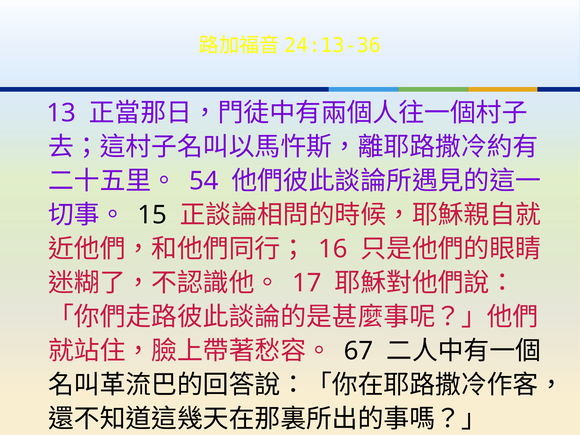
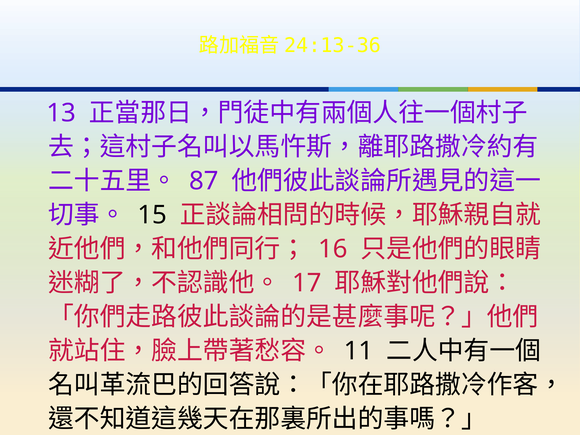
54: 54 -> 87 (204, 181)
67: 67 -> 11 (359, 351)
